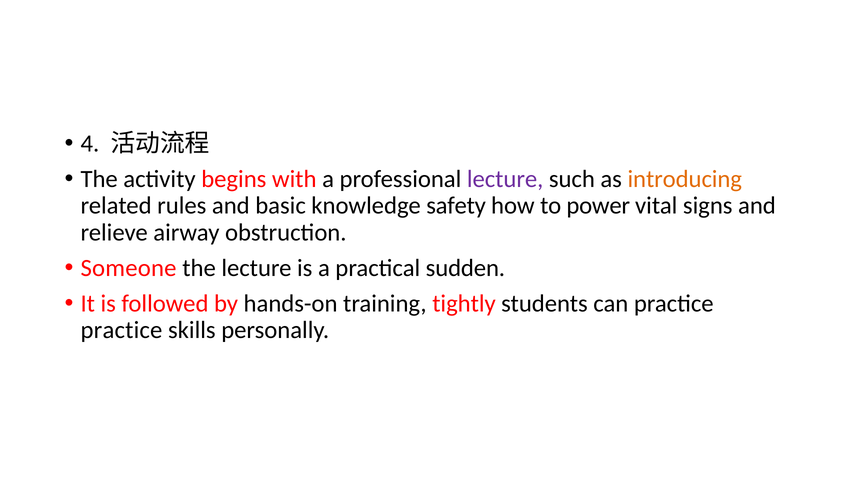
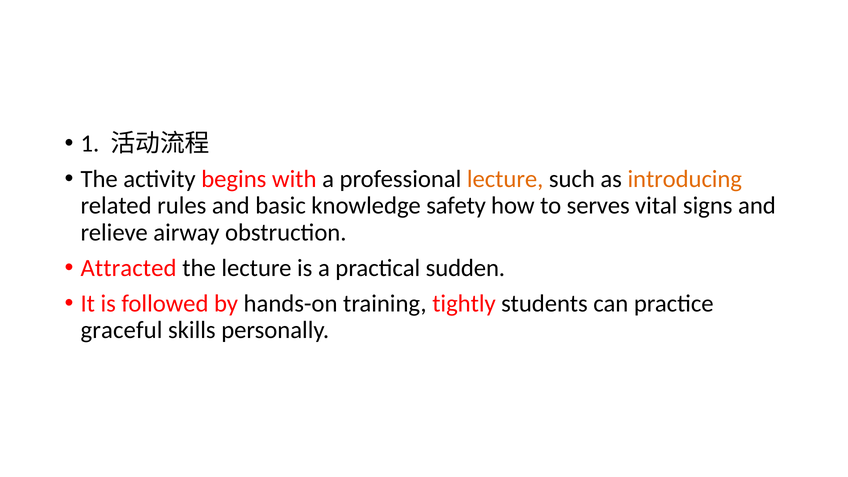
4: 4 -> 1 (90, 143)
lecture colour: purple -> orange (505, 179)
power: power -> serves (598, 206)
Someone: Someone -> Attracted (129, 268)
practice: practice -> graceful (122, 330)
